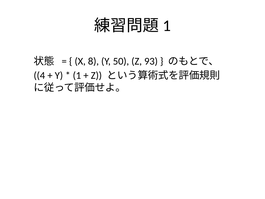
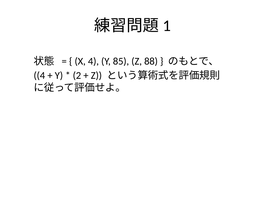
X 8: 8 -> 4 (93, 61)
50: 50 -> 85 (121, 61)
93: 93 -> 88 (151, 61)
1: 1 -> 2 (77, 75)
